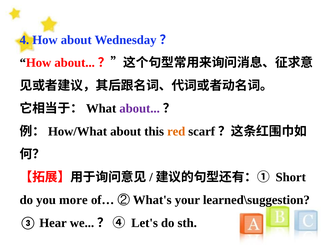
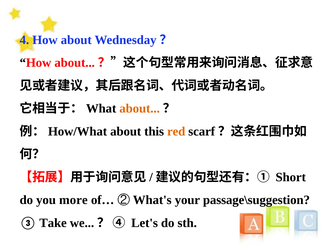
about colour: purple -> orange (140, 108)
learned\suggestion: learned\suggestion -> passage\suggestion (256, 200)
Hear: Hear -> Take (53, 222)
